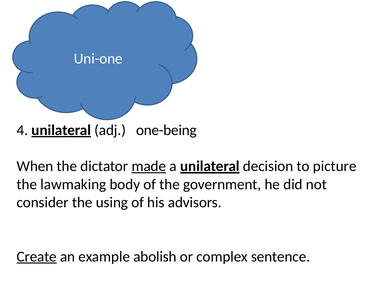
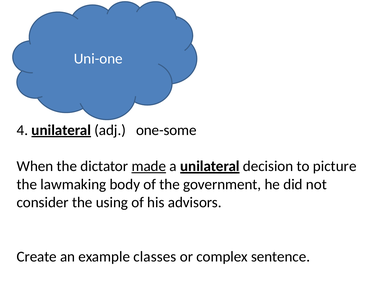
one-being: one-being -> one-some (166, 130)
Create underline: present -> none (37, 257)
abolish: abolish -> classes (155, 257)
